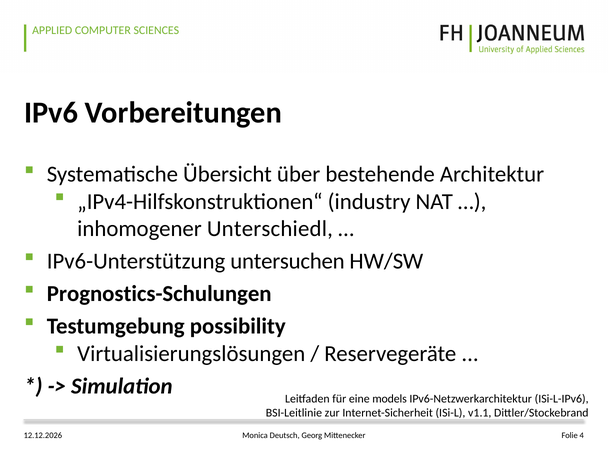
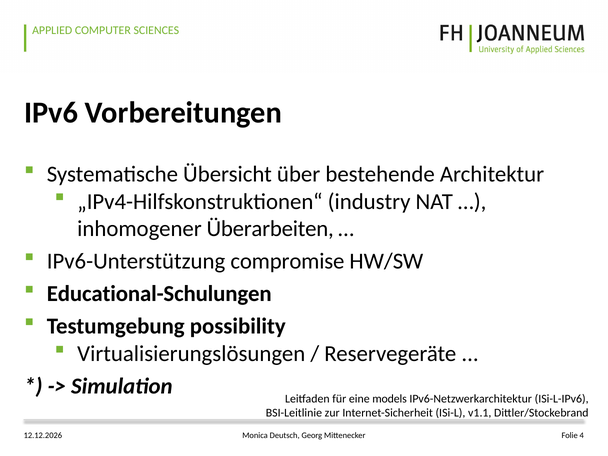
Unterschiedl: Unterschiedl -> Überarbeiten (270, 229)
untersuchen: untersuchen -> compromise (287, 261)
Prognostics-Schulungen: Prognostics-Schulungen -> Educational-Schulungen (159, 294)
